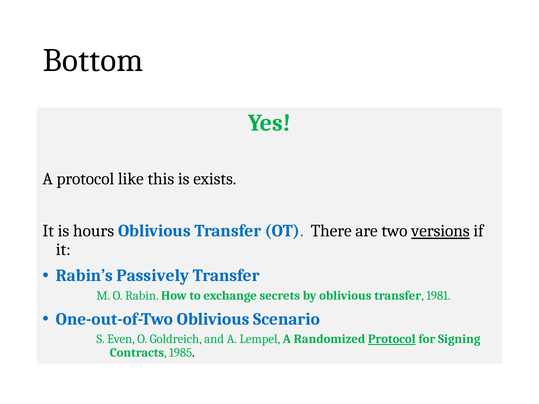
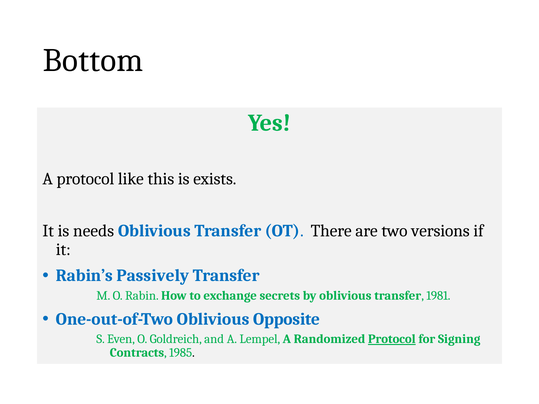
hours: hours -> needs (94, 231)
versions underline: present -> none (440, 231)
Scenario: Scenario -> Opposite (287, 319)
